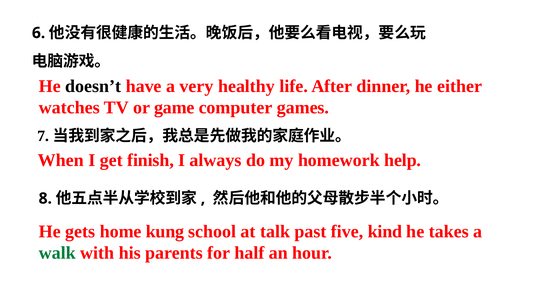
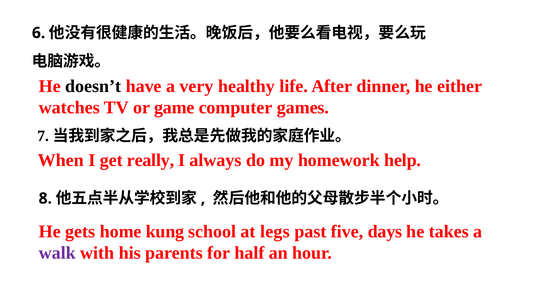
finish: finish -> really (151, 160)
talk: talk -> legs (275, 232)
kind: kind -> days (385, 232)
walk colour: green -> purple (57, 253)
